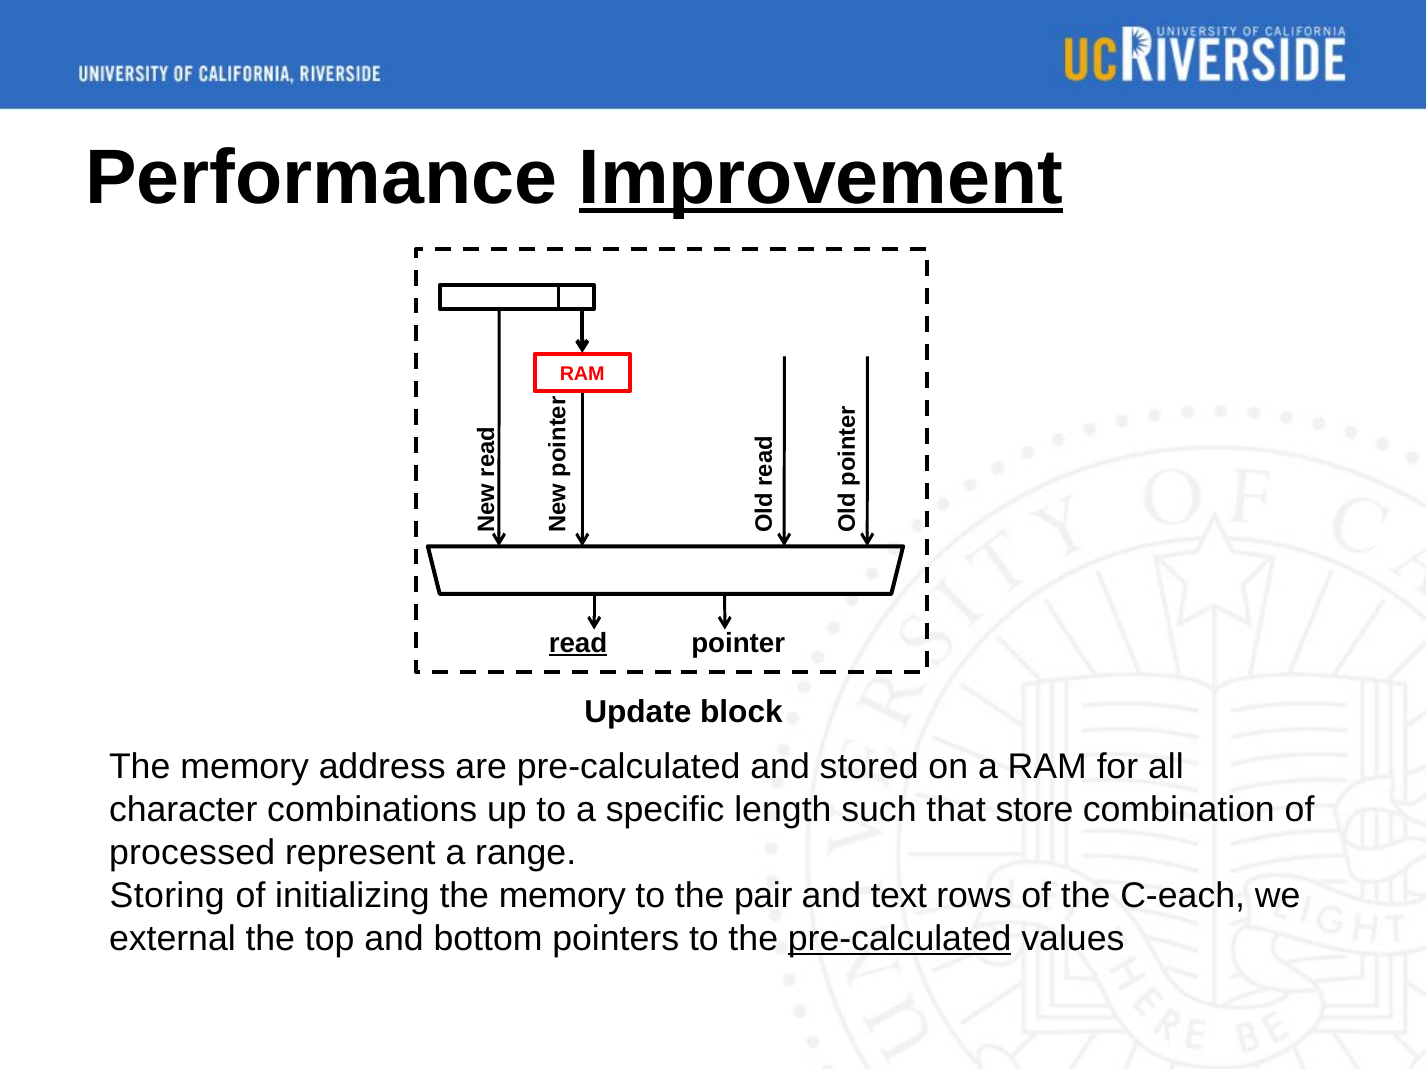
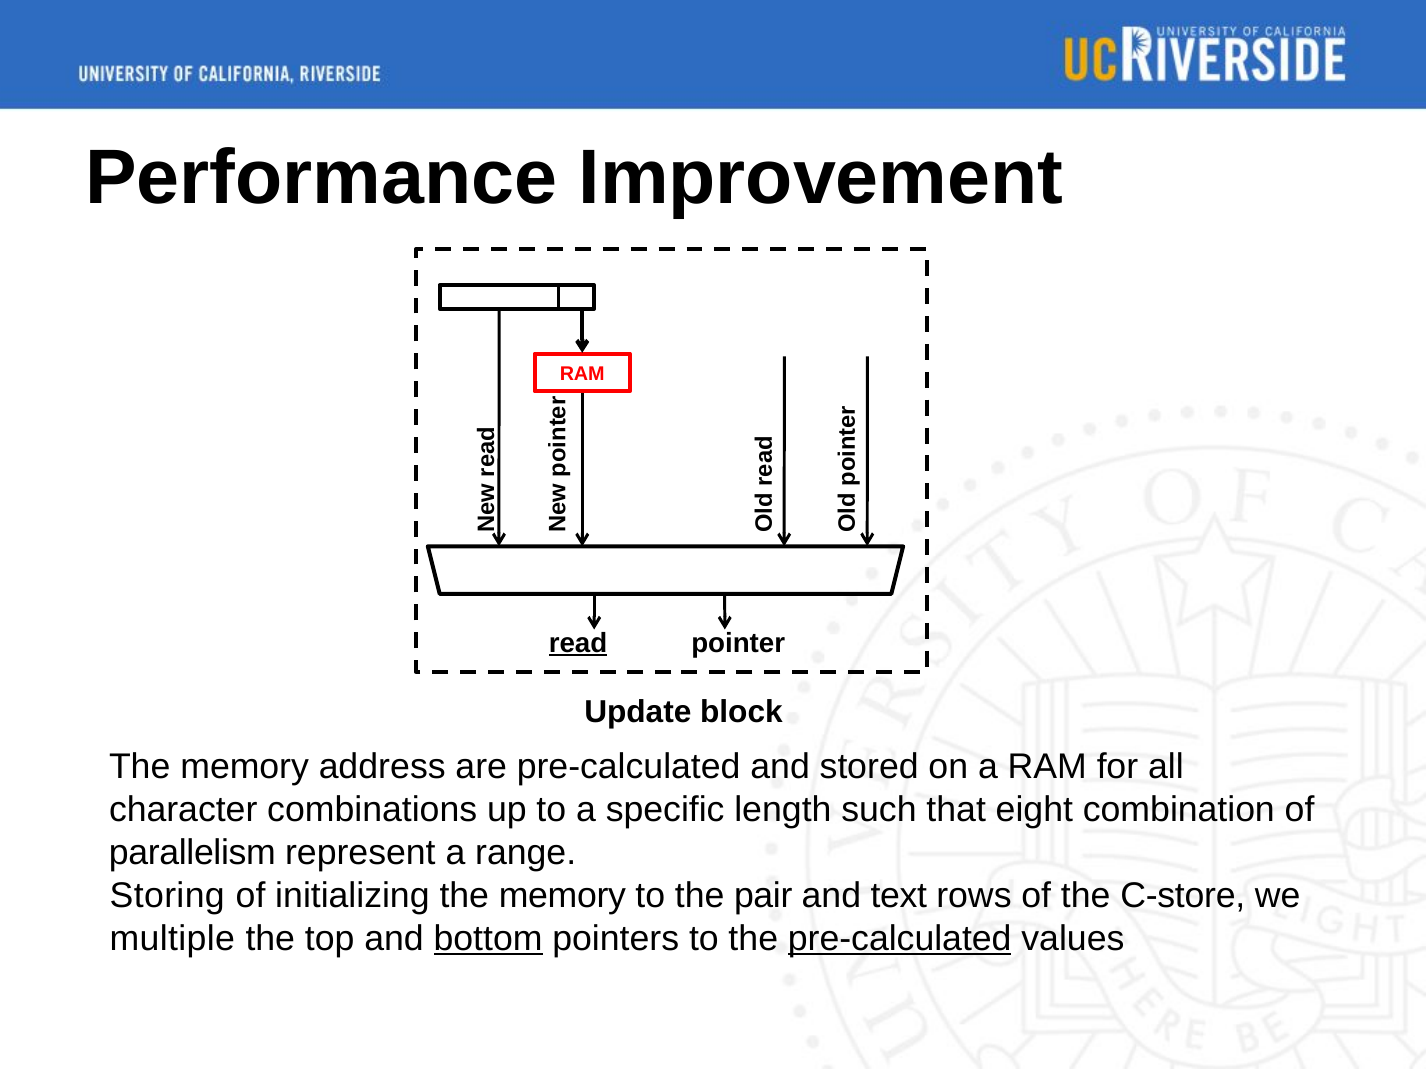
Improvement underline: present -> none (821, 178)
store: store -> eight (1034, 810)
processed: processed -> parallelism (192, 853)
C-each: C-each -> C-store (1183, 896)
external: external -> multiple (172, 939)
bottom underline: none -> present (488, 939)
